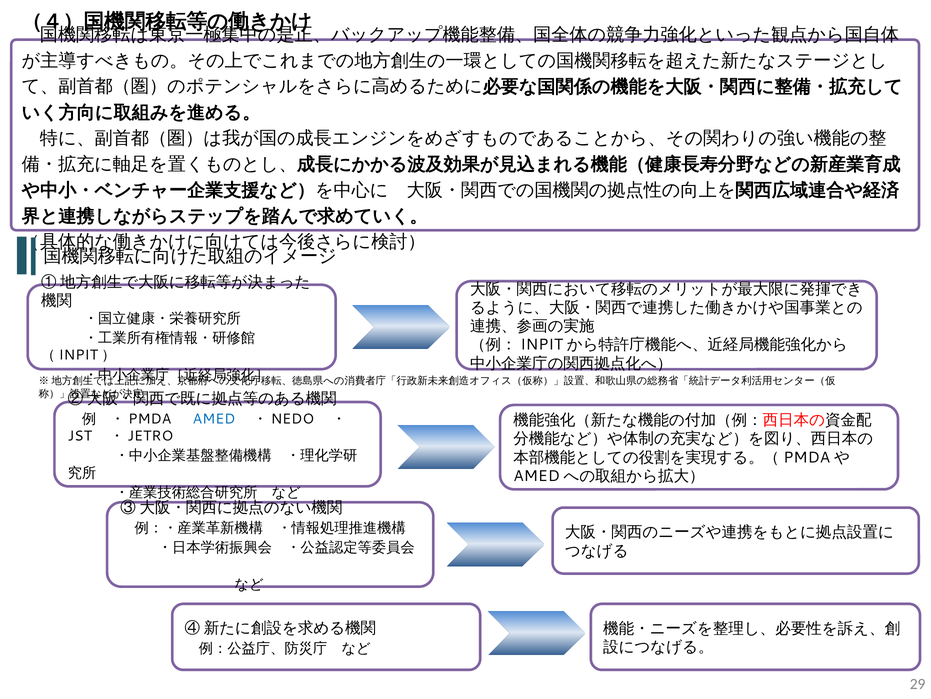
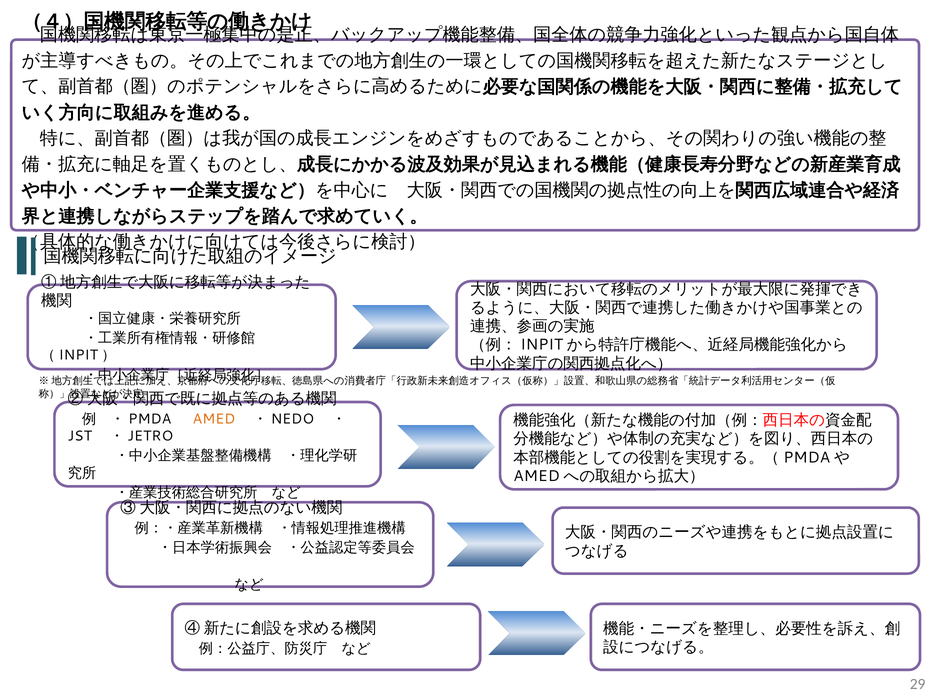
AMED colour: blue -> orange (214, 419)
